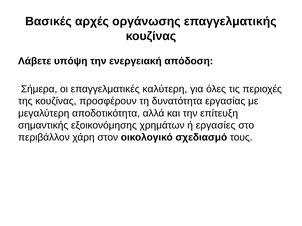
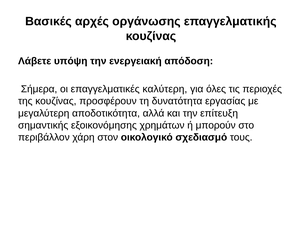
εργασίες: εργασίες -> μπορούν (216, 126)
